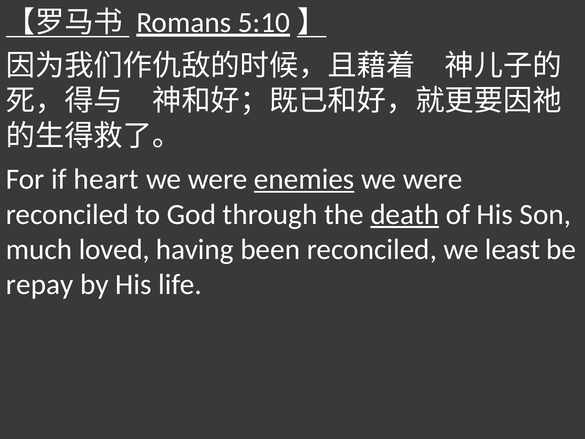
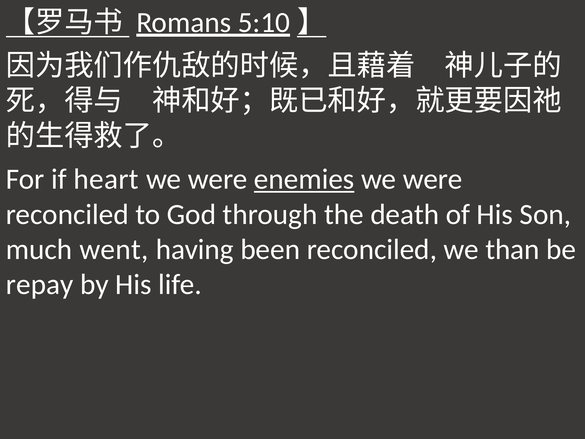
death underline: present -> none (405, 214)
loved: loved -> went (114, 249)
least: least -> than (512, 249)
